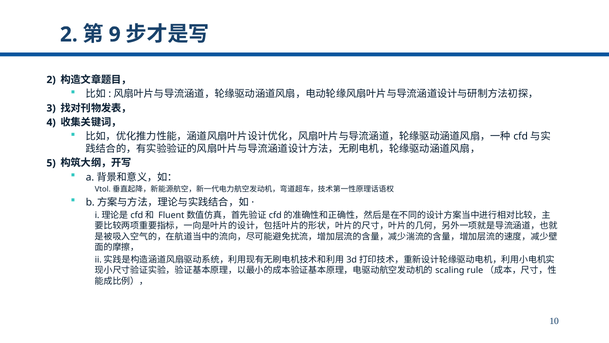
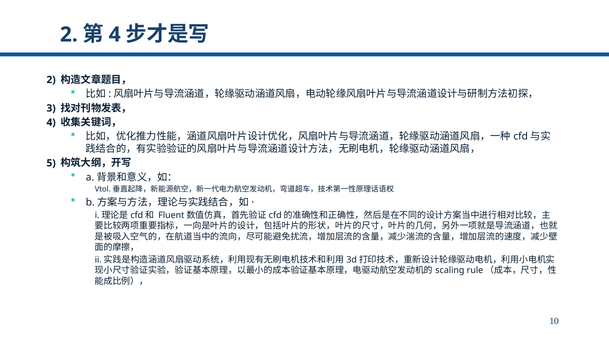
9: 9 -> 4 (115, 34)
